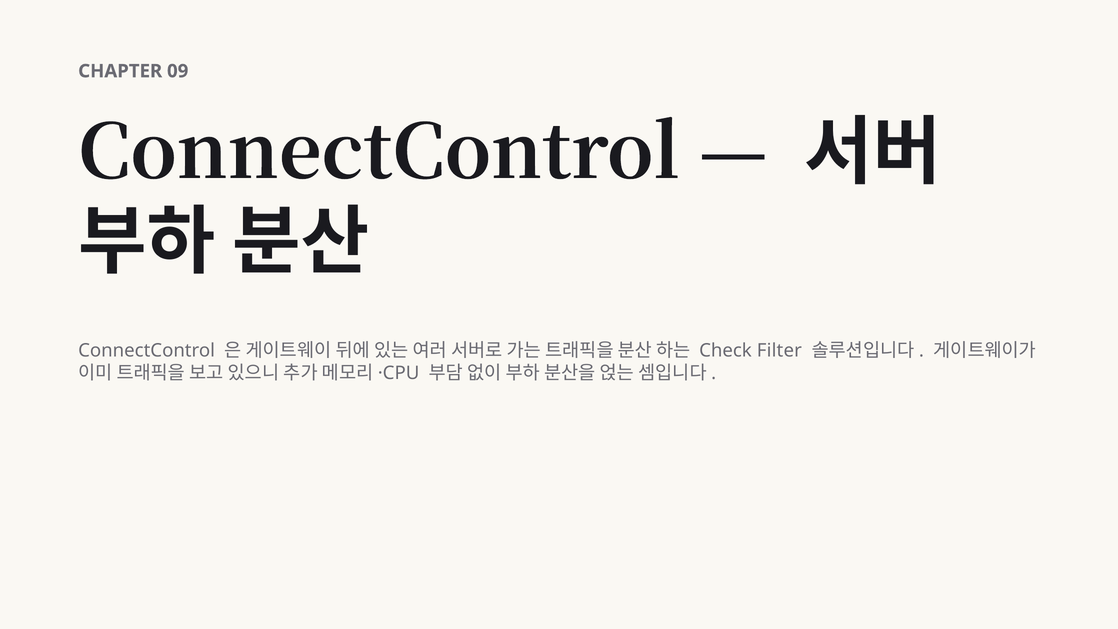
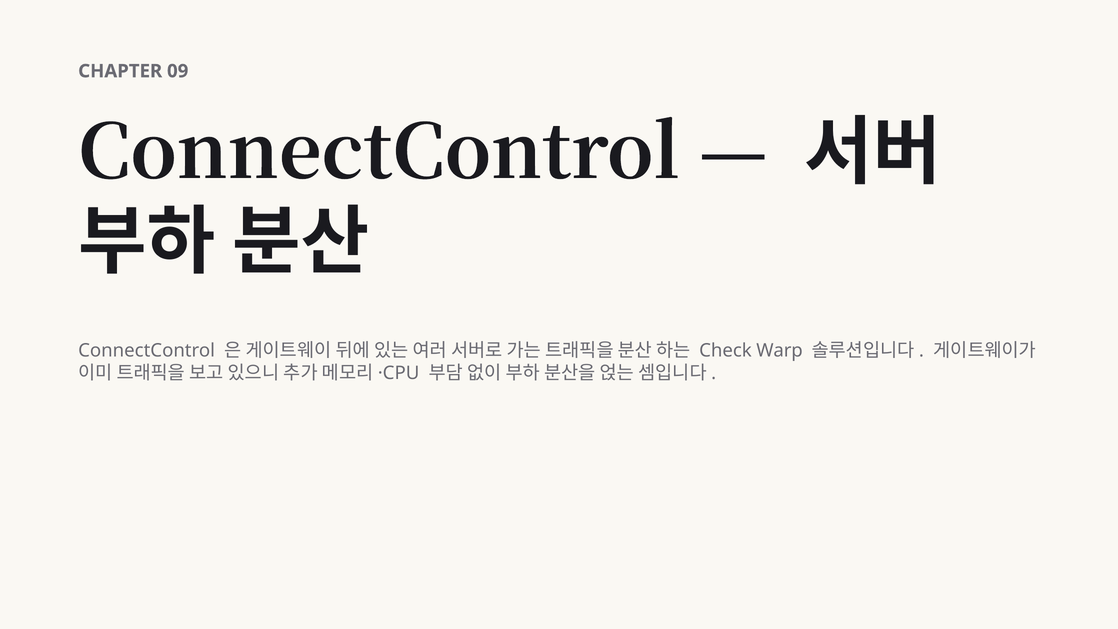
Filter: Filter -> Warp (780, 351)
